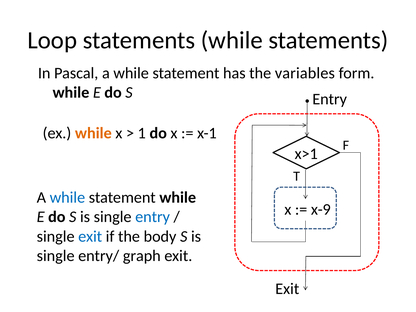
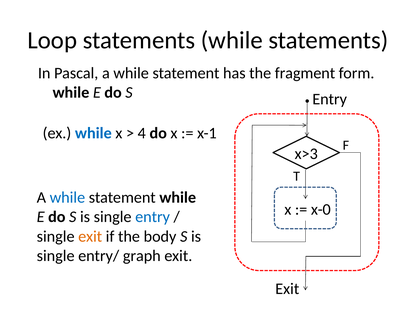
variables: variables -> fragment (305, 73)
while colour: orange -> blue (93, 133)
1: 1 -> 4 (142, 133)
x>1: x>1 -> x>3 (306, 154)
x-9: x-9 -> x-0 (321, 209)
exit colour: blue -> orange (90, 236)
